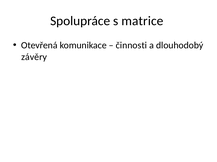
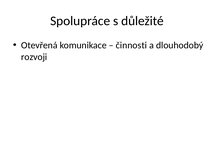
matrice: matrice -> důležité (142, 21)
závěry: závěry -> rozvoji (34, 57)
